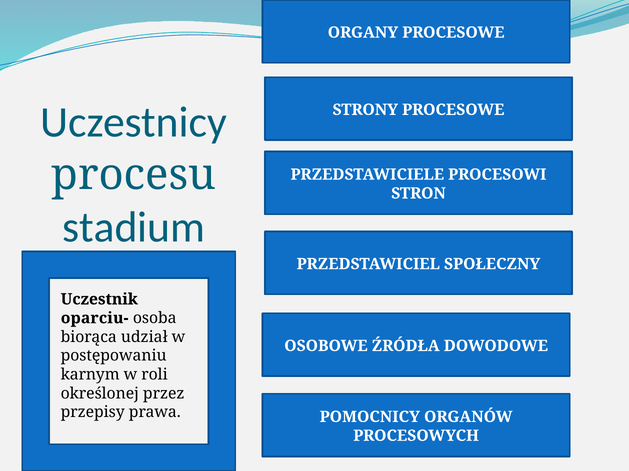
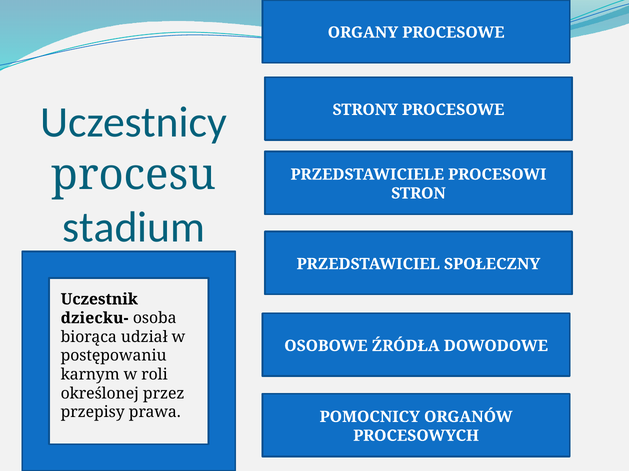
oparciu-: oparciu- -> dziecku- (95, 319)
